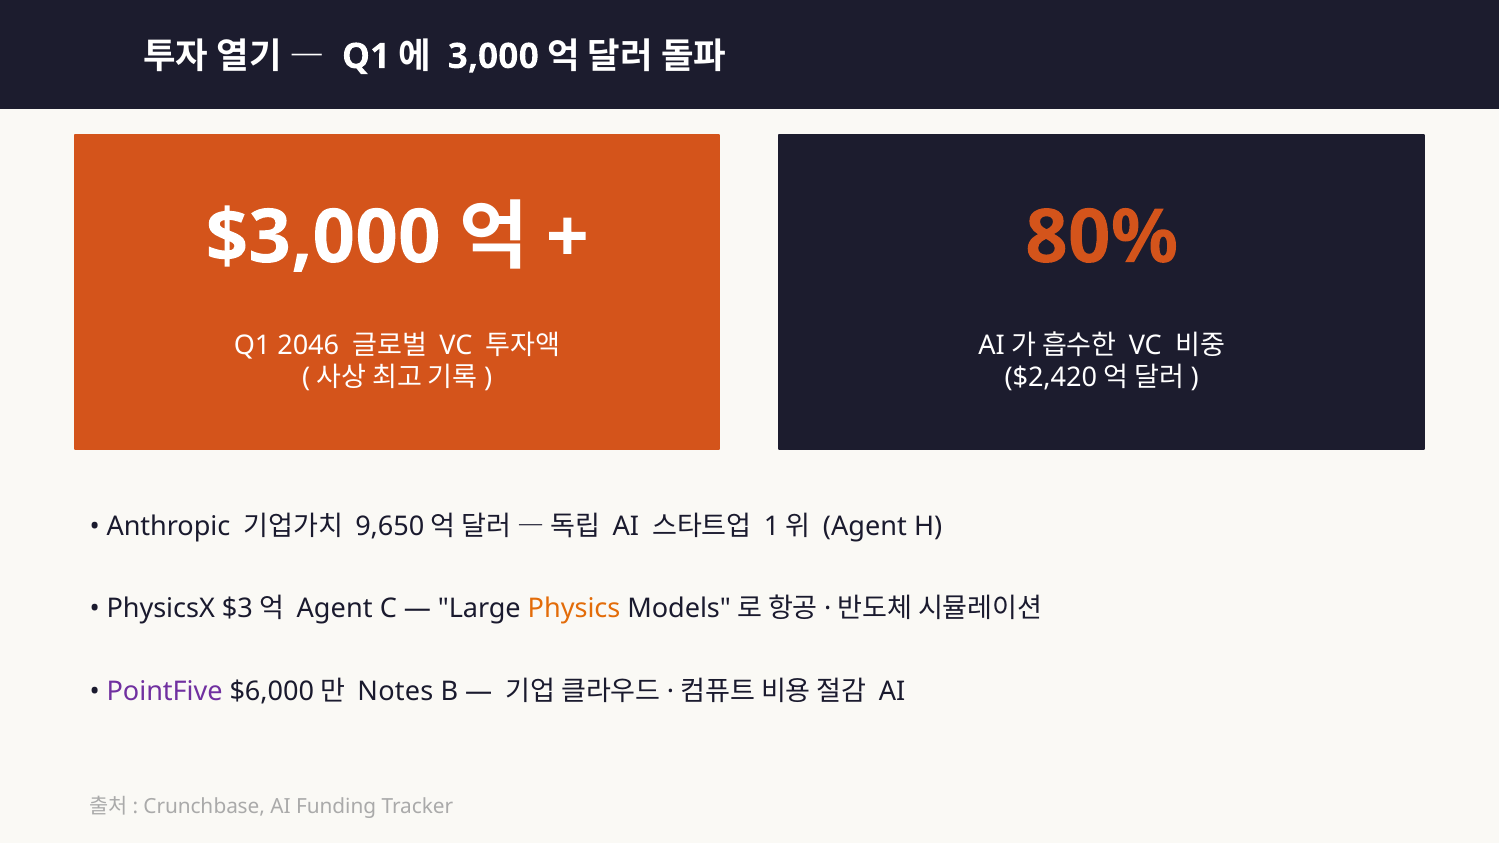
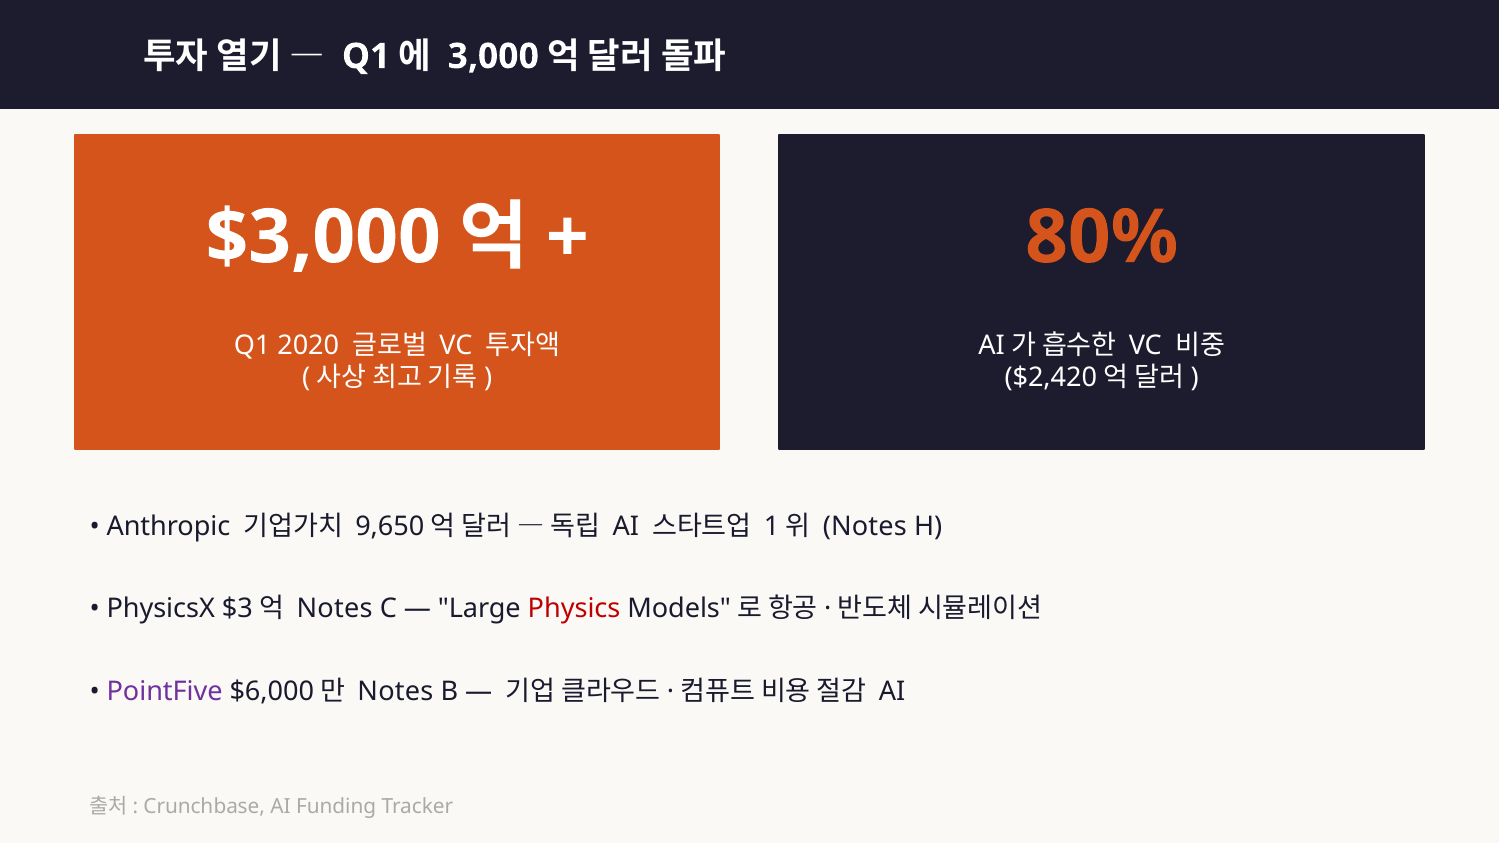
2046: 2046 -> 2020 (308, 345)
Agent: Agent -> Notes (865, 526)
Agent: Agent -> Notes (335, 609)
Physics colour: orange -> red (574, 609)
